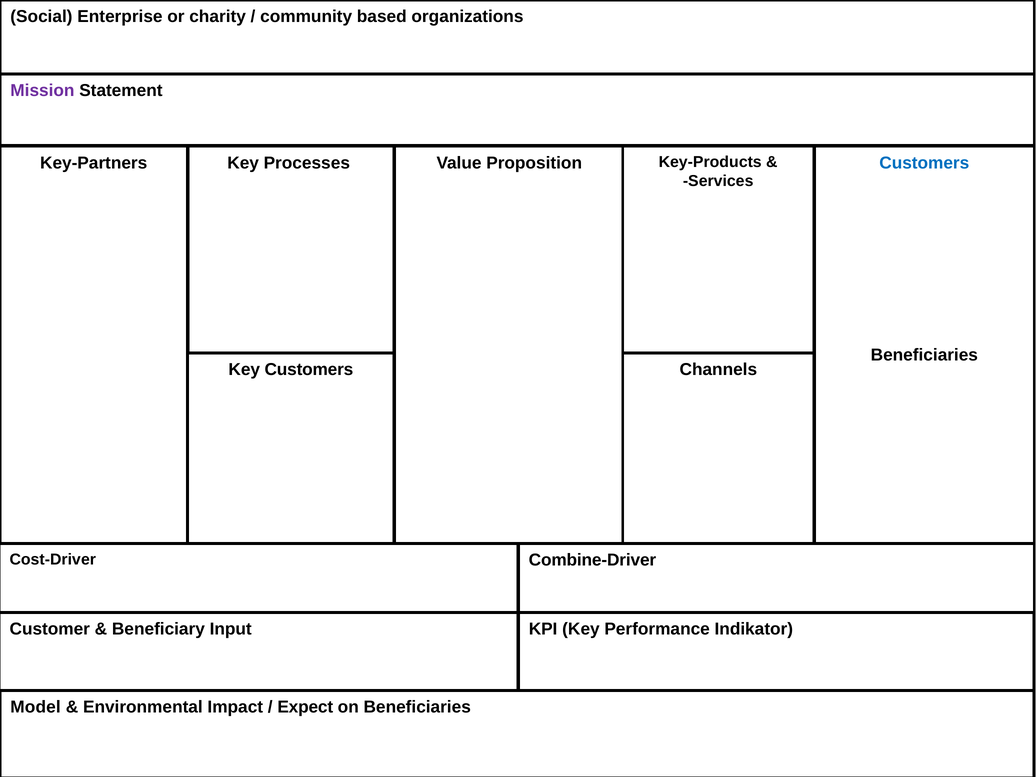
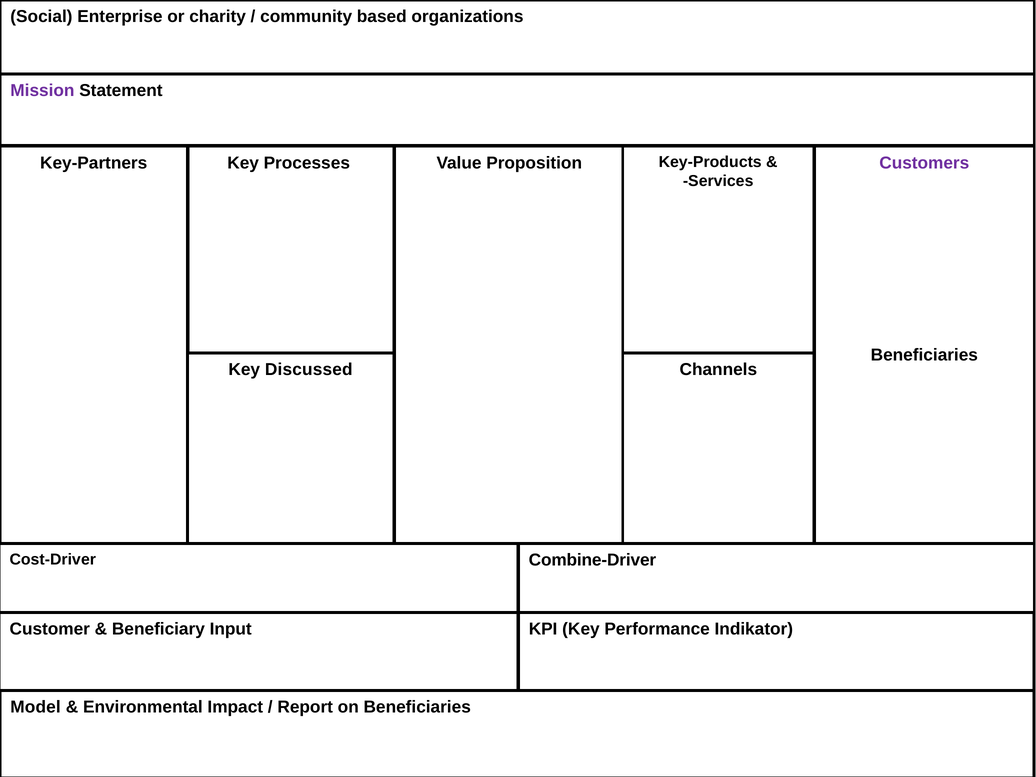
Customers colour: blue -> purple (924, 163)
Key Customers: Customers -> Discussed (309, 370)
Expect: Expect -> Report (305, 707)
